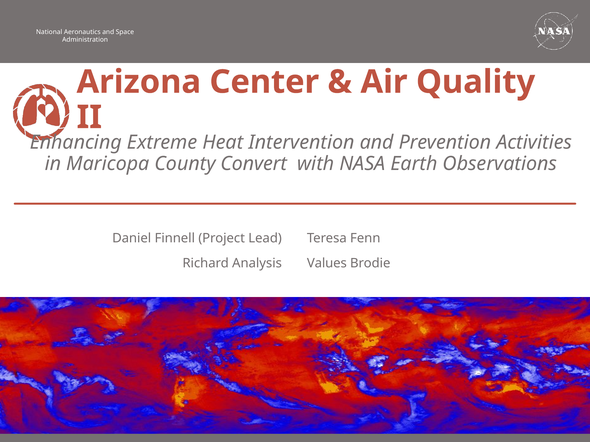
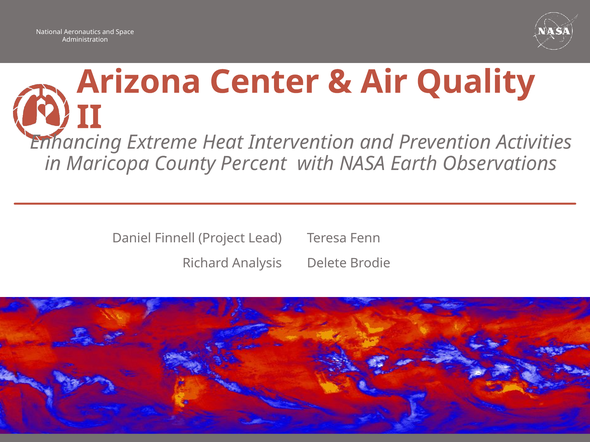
Convert: Convert -> Percent (254, 164)
Values: Values -> Delete (327, 263)
